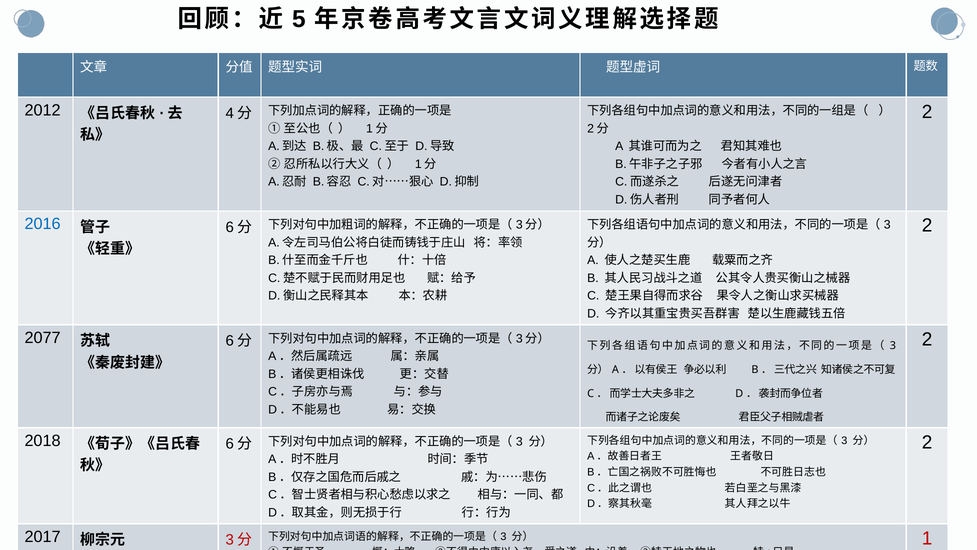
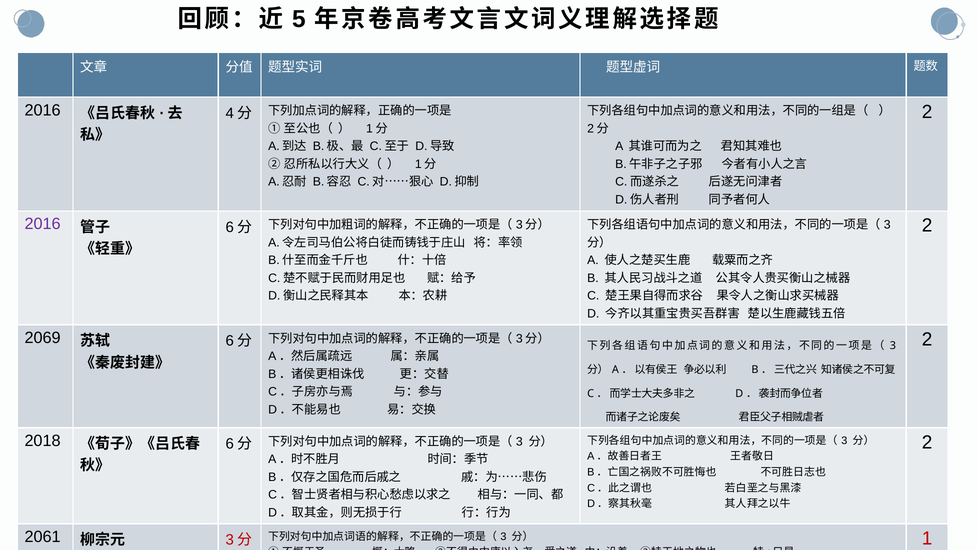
2012: 2012 -> 2016 (43, 110)
2016 colour: blue -> purple (43, 224)
2077: 2077 -> 2069 (43, 338)
2017: 2017 -> 2061 (43, 536)
